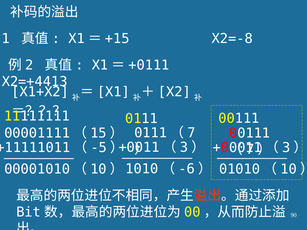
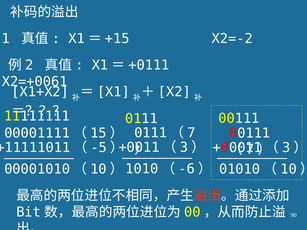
X2=-8: X2=-8 -> X2=-2 (232, 39)
X2=+4413: X2=+4413 -> X2=+0061 (35, 82)
